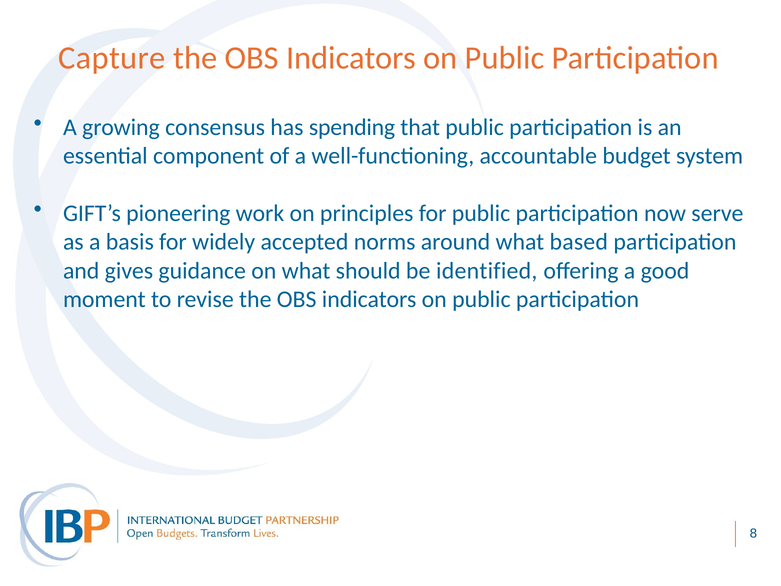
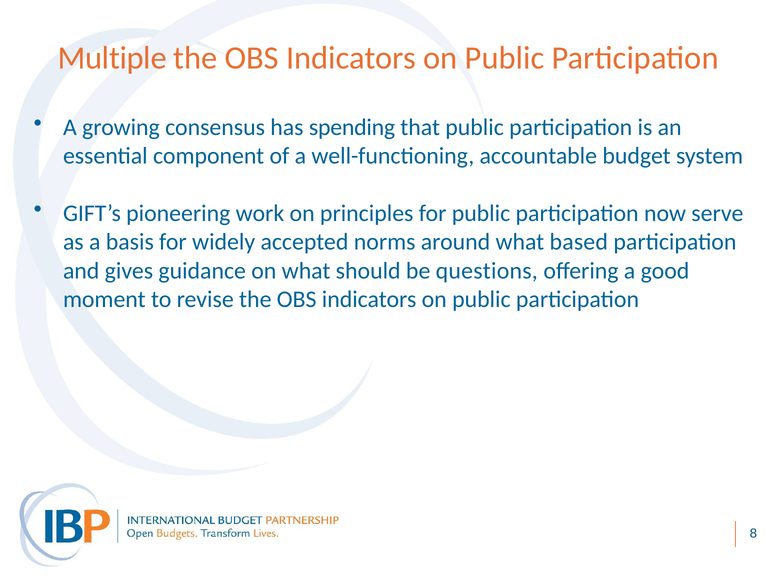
Capture: Capture -> Multiple (112, 58)
identified: identified -> questions (487, 271)
